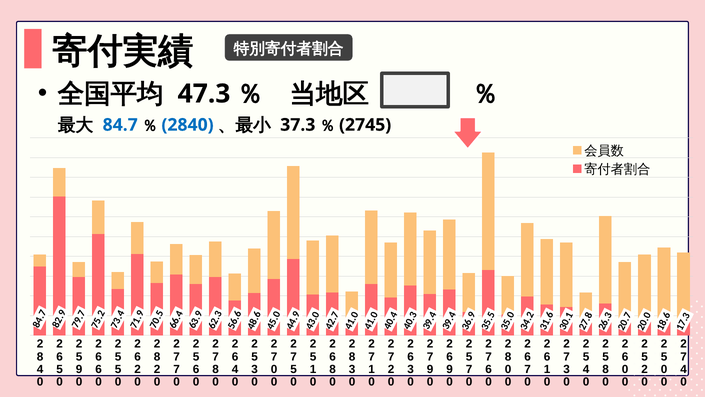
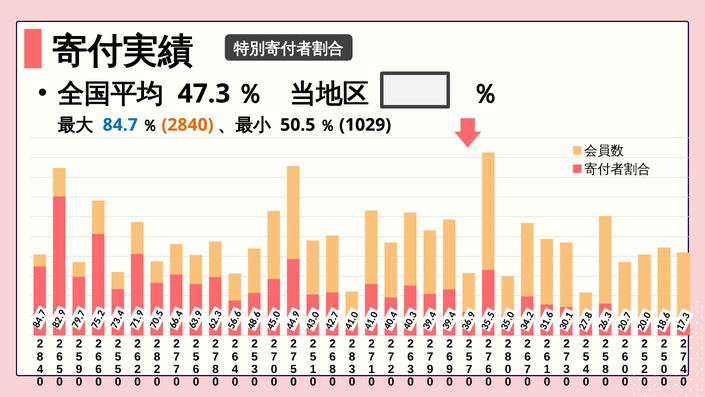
2840 colour: blue -> orange (188, 125)
37.3: 37.3 -> 50.5 (298, 125)
2745: 2745 -> 1029 (365, 125)
